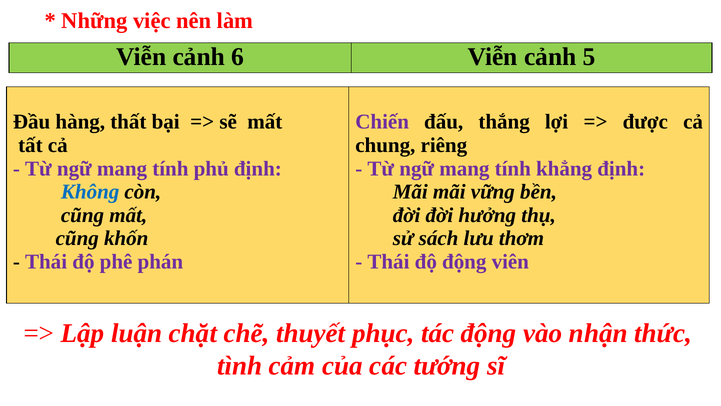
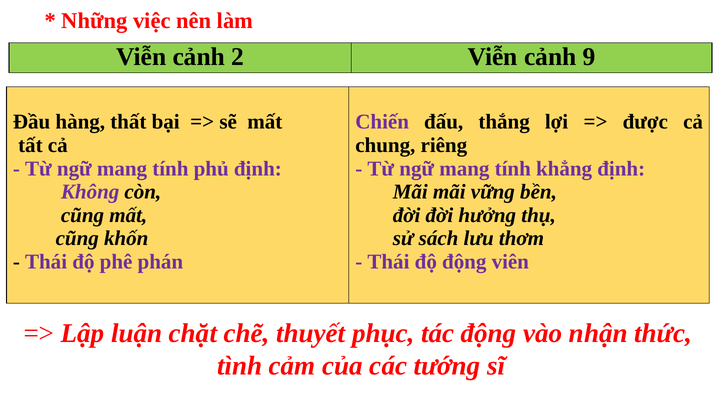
6: 6 -> 2 (238, 57)
5: 5 -> 9 (589, 57)
Không colour: blue -> purple (90, 192)
